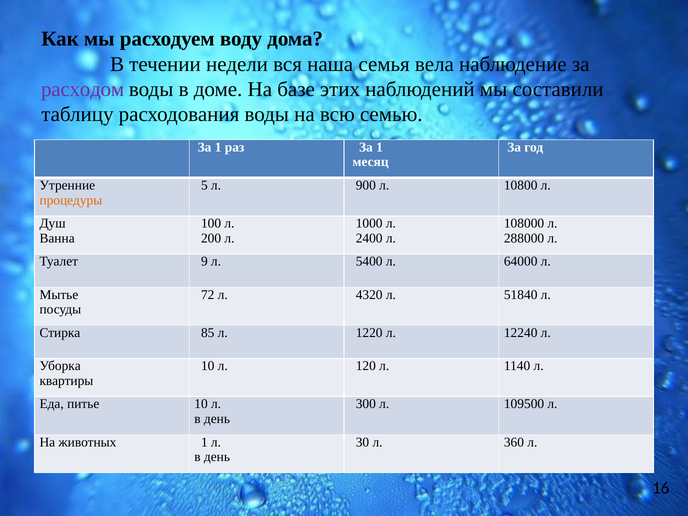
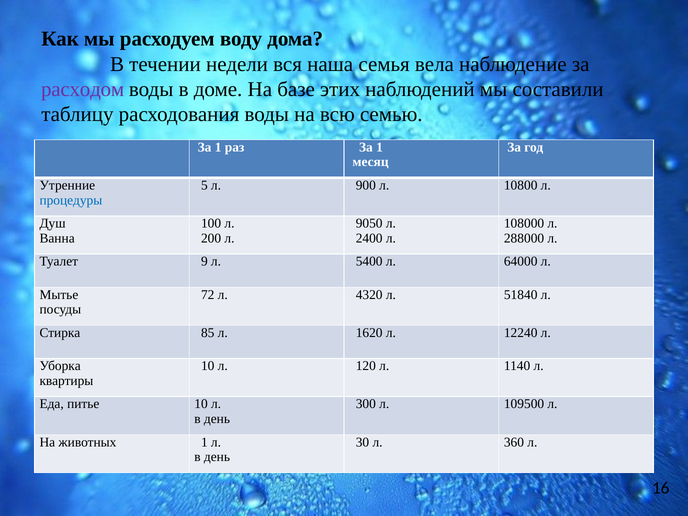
процедуры colour: orange -> blue (71, 200)
1000: 1000 -> 9050 (369, 223)
1220: 1220 -> 1620 (369, 333)
